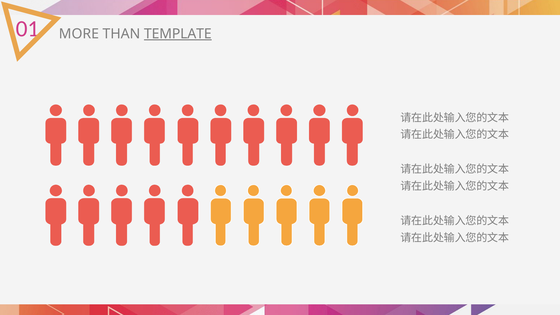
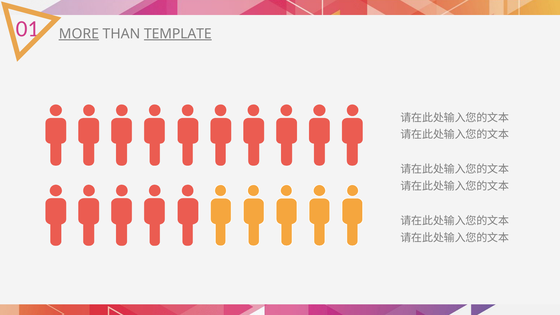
MORE underline: none -> present (79, 34)
